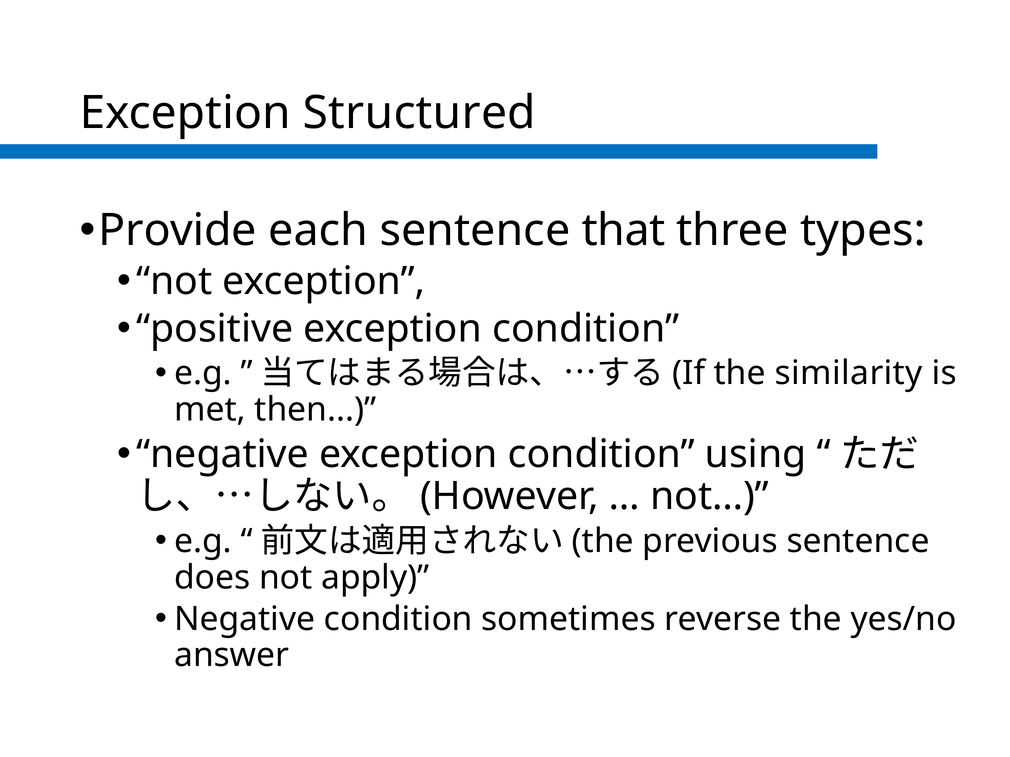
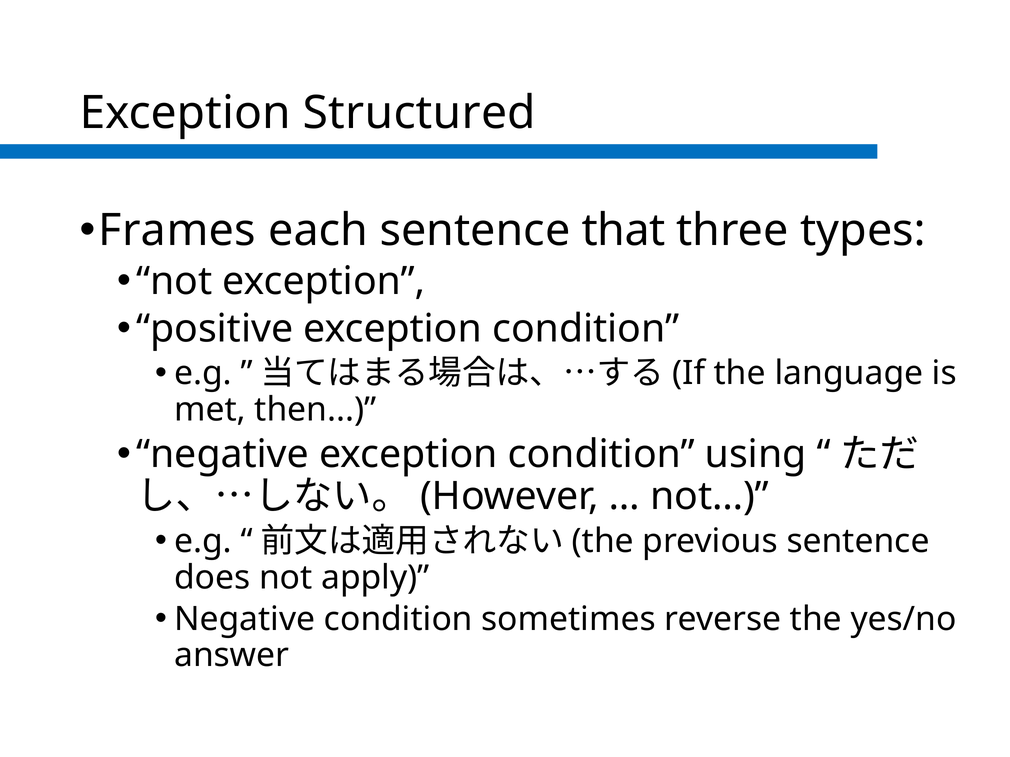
Provide: Provide -> Frames (177, 231)
similarity: similarity -> language (849, 374)
